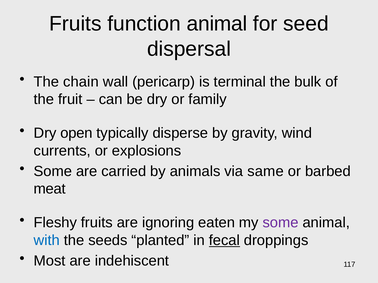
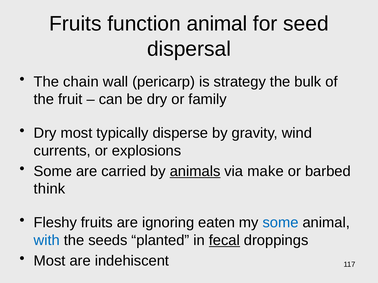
terminal: terminal -> strategy (240, 82)
Dry open: open -> most (76, 133)
animals underline: none -> present (195, 172)
same: same -> make (265, 172)
meat: meat -> think (50, 189)
some colour: purple -> blue (281, 223)
